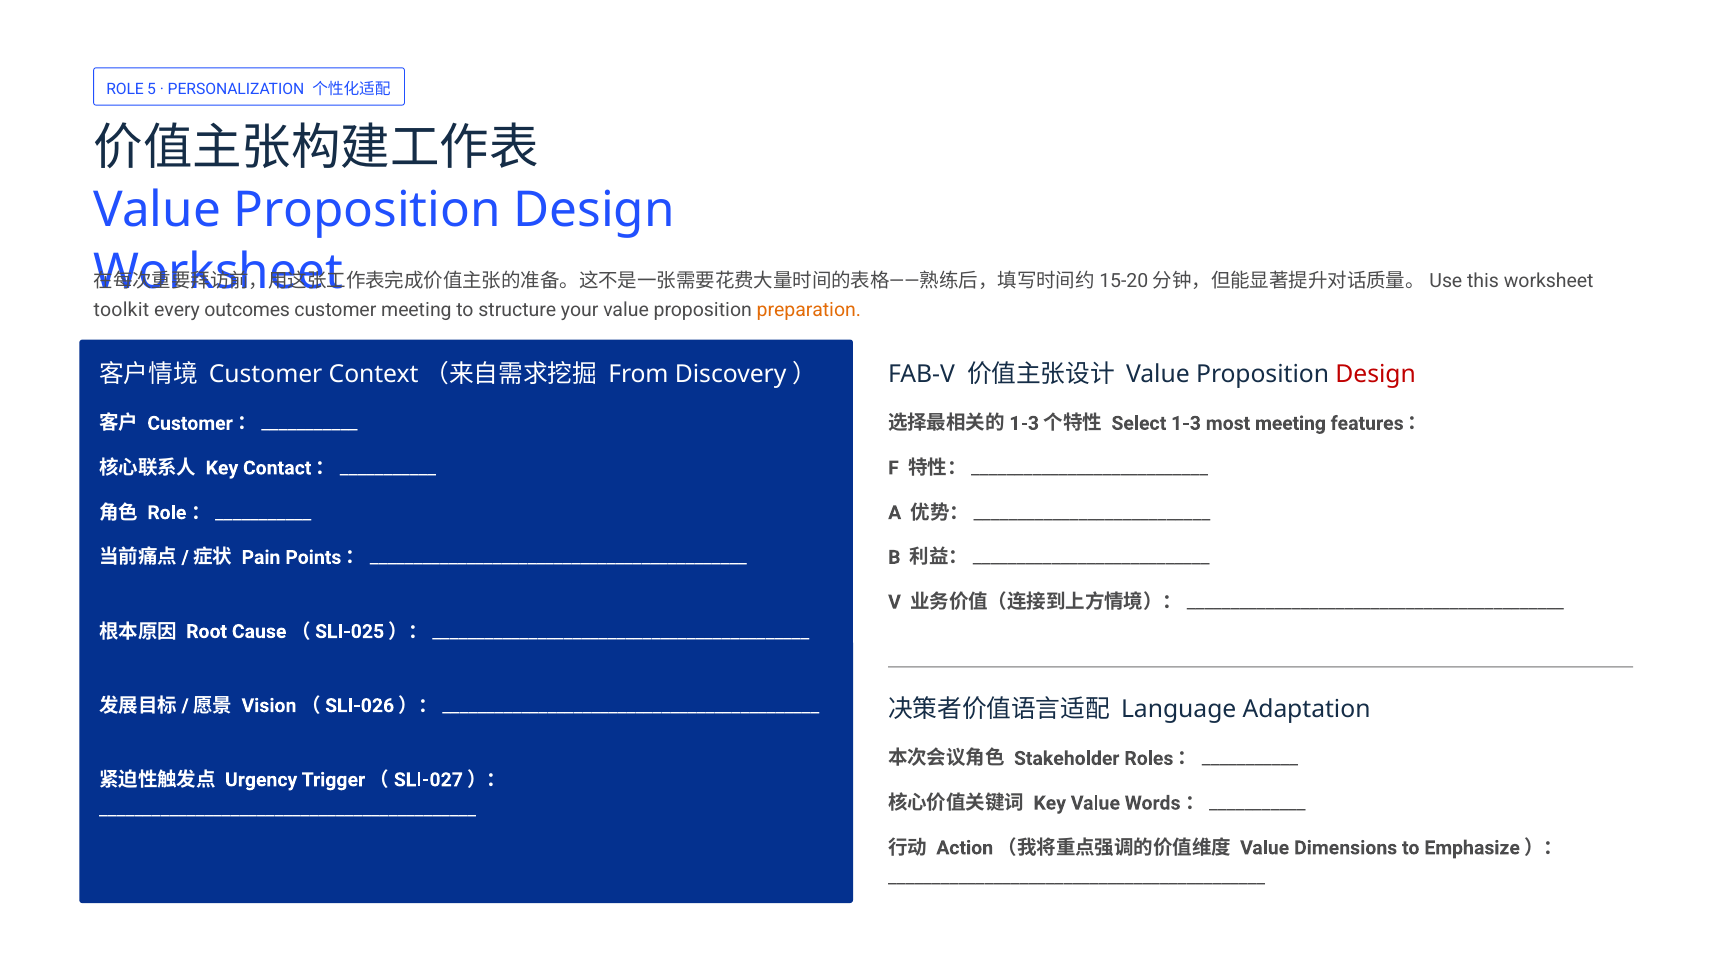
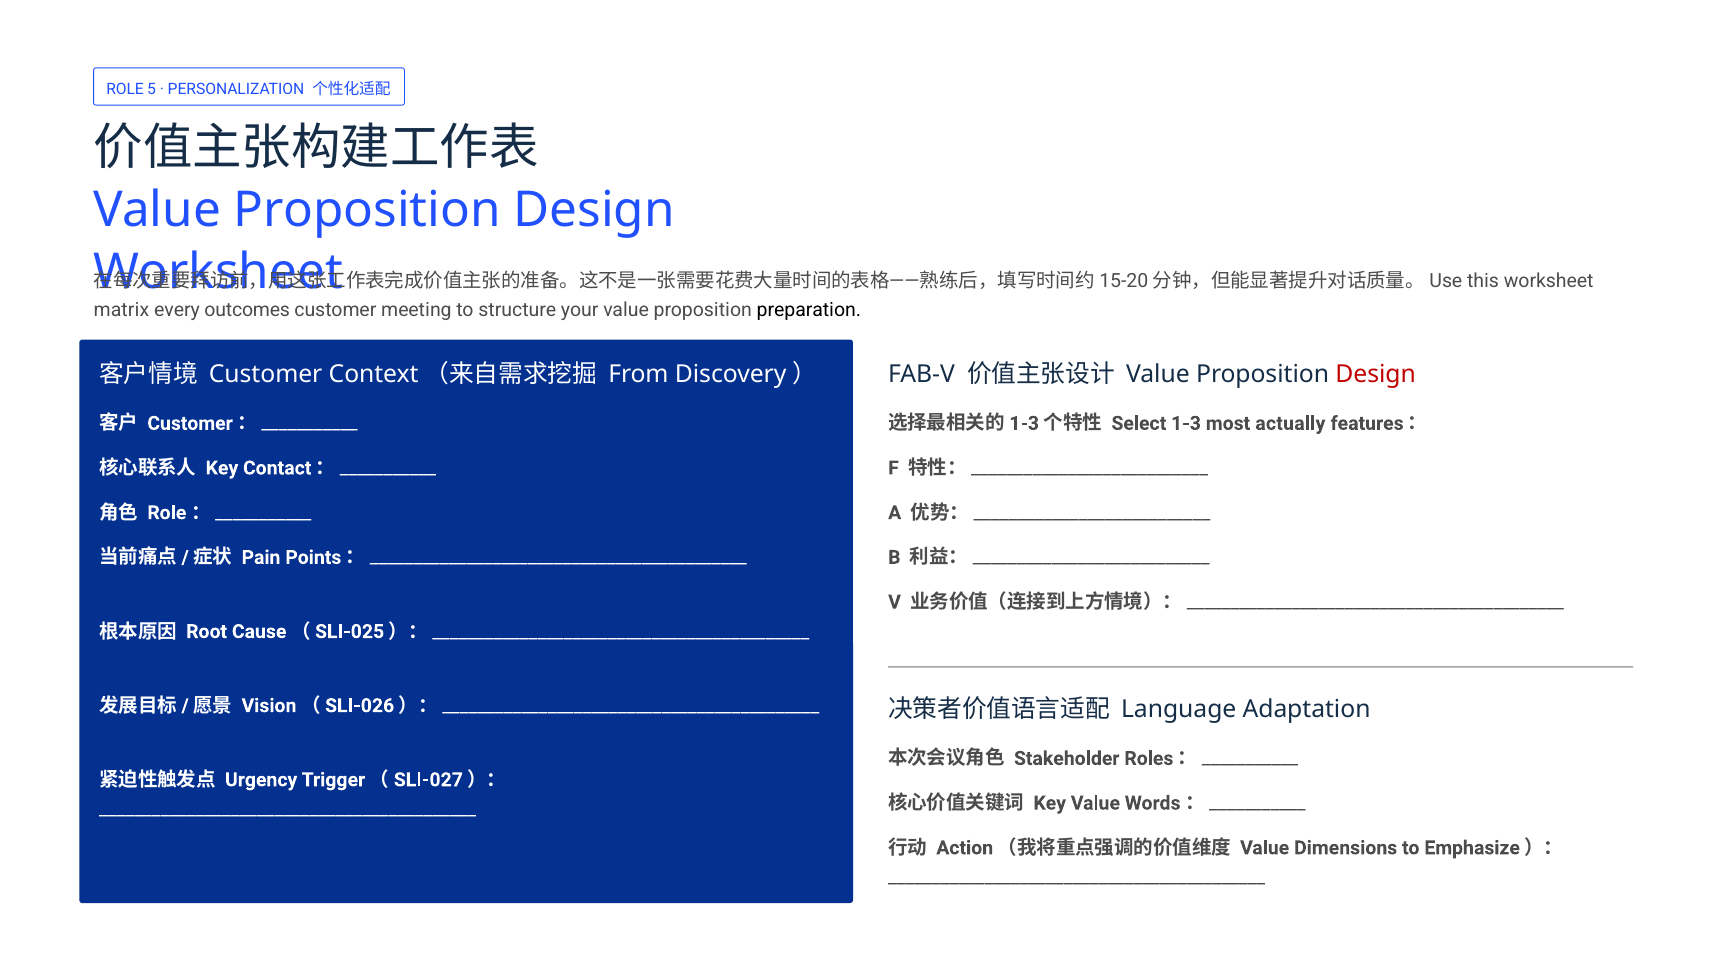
toolkit: toolkit -> matrix (121, 310)
preparation colour: orange -> black (809, 310)
most meeting: meeting -> actually (1290, 423)
